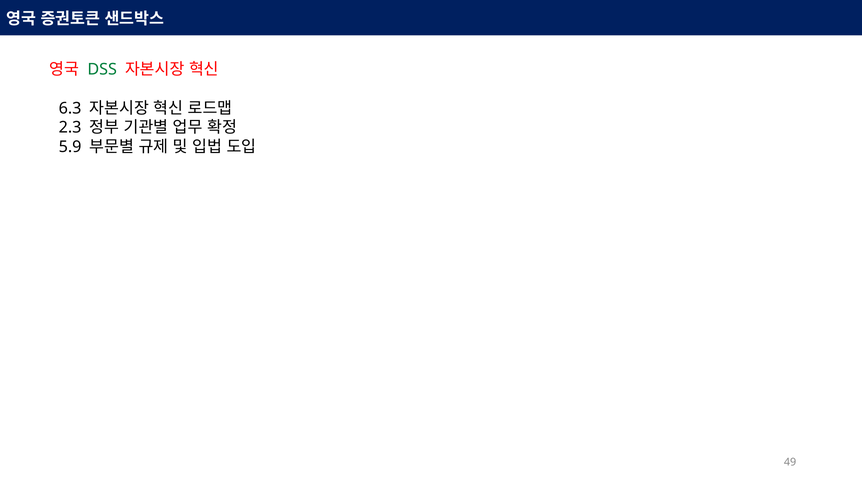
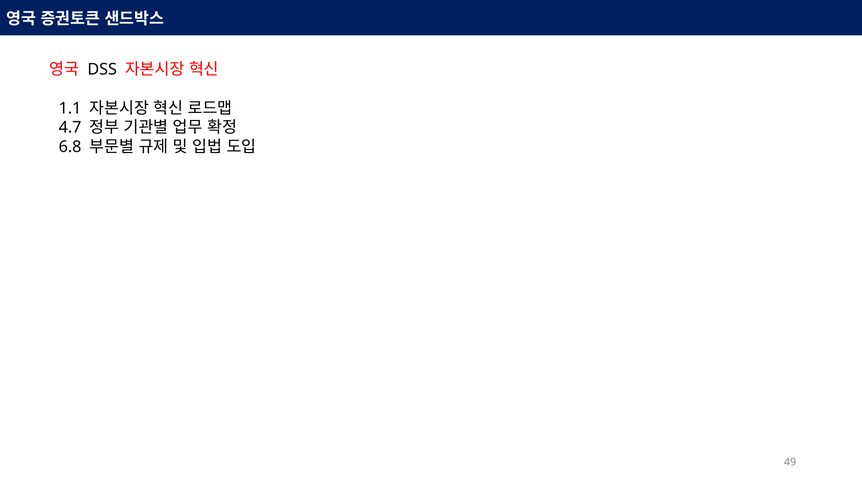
DSS colour: green -> black (102, 69)
6.3: 6.3 -> 1.1 (70, 108)
2.3: 2.3 -> 4.7 (70, 128)
5.9: 5.9 -> 6.8 (70, 147)
